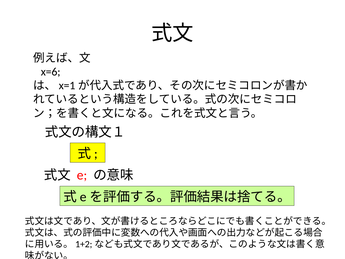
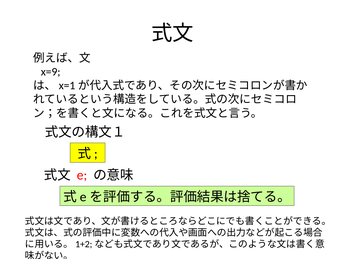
x=6: x=6 -> x=9 (51, 72)
